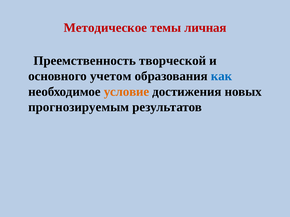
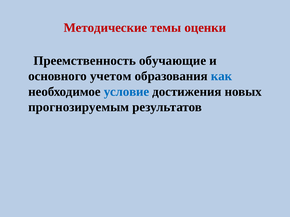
Методическое: Методическое -> Методические (105, 28)
личная: личная -> оценки (205, 28)
творческой: творческой -> обучающие (173, 61)
условие colour: orange -> blue (127, 92)
